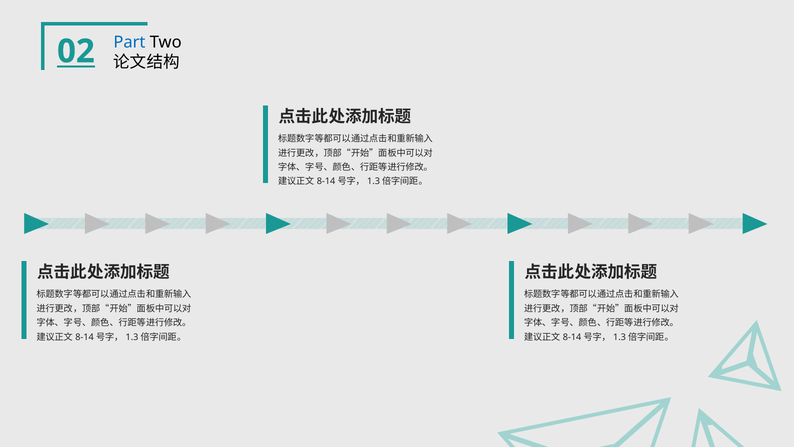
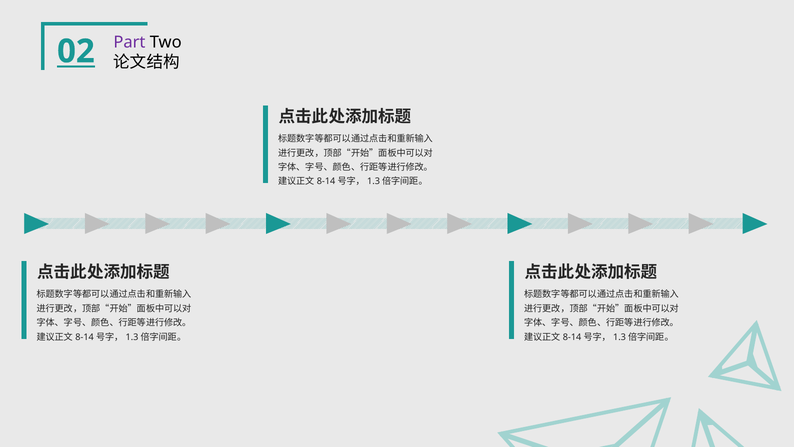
Part colour: blue -> purple (129, 42)
